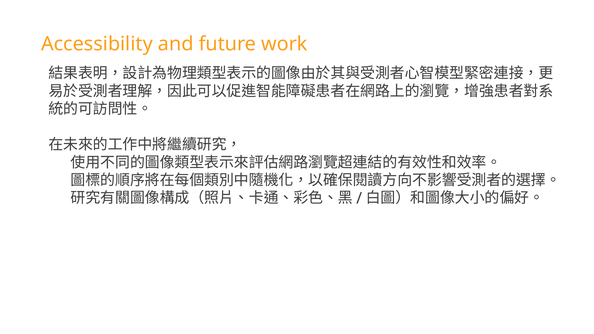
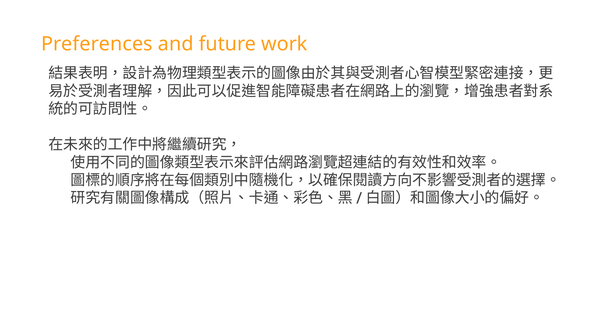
Accessibility: Accessibility -> Preferences (97, 44)
